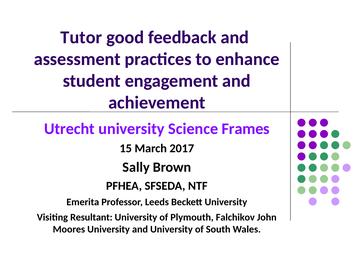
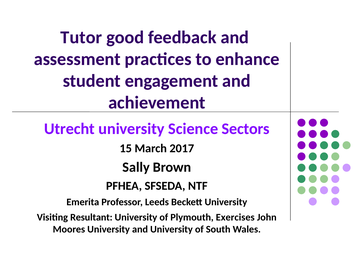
Frames: Frames -> Sectors (246, 129)
Falchikov: Falchikov -> Exercises (235, 217)
